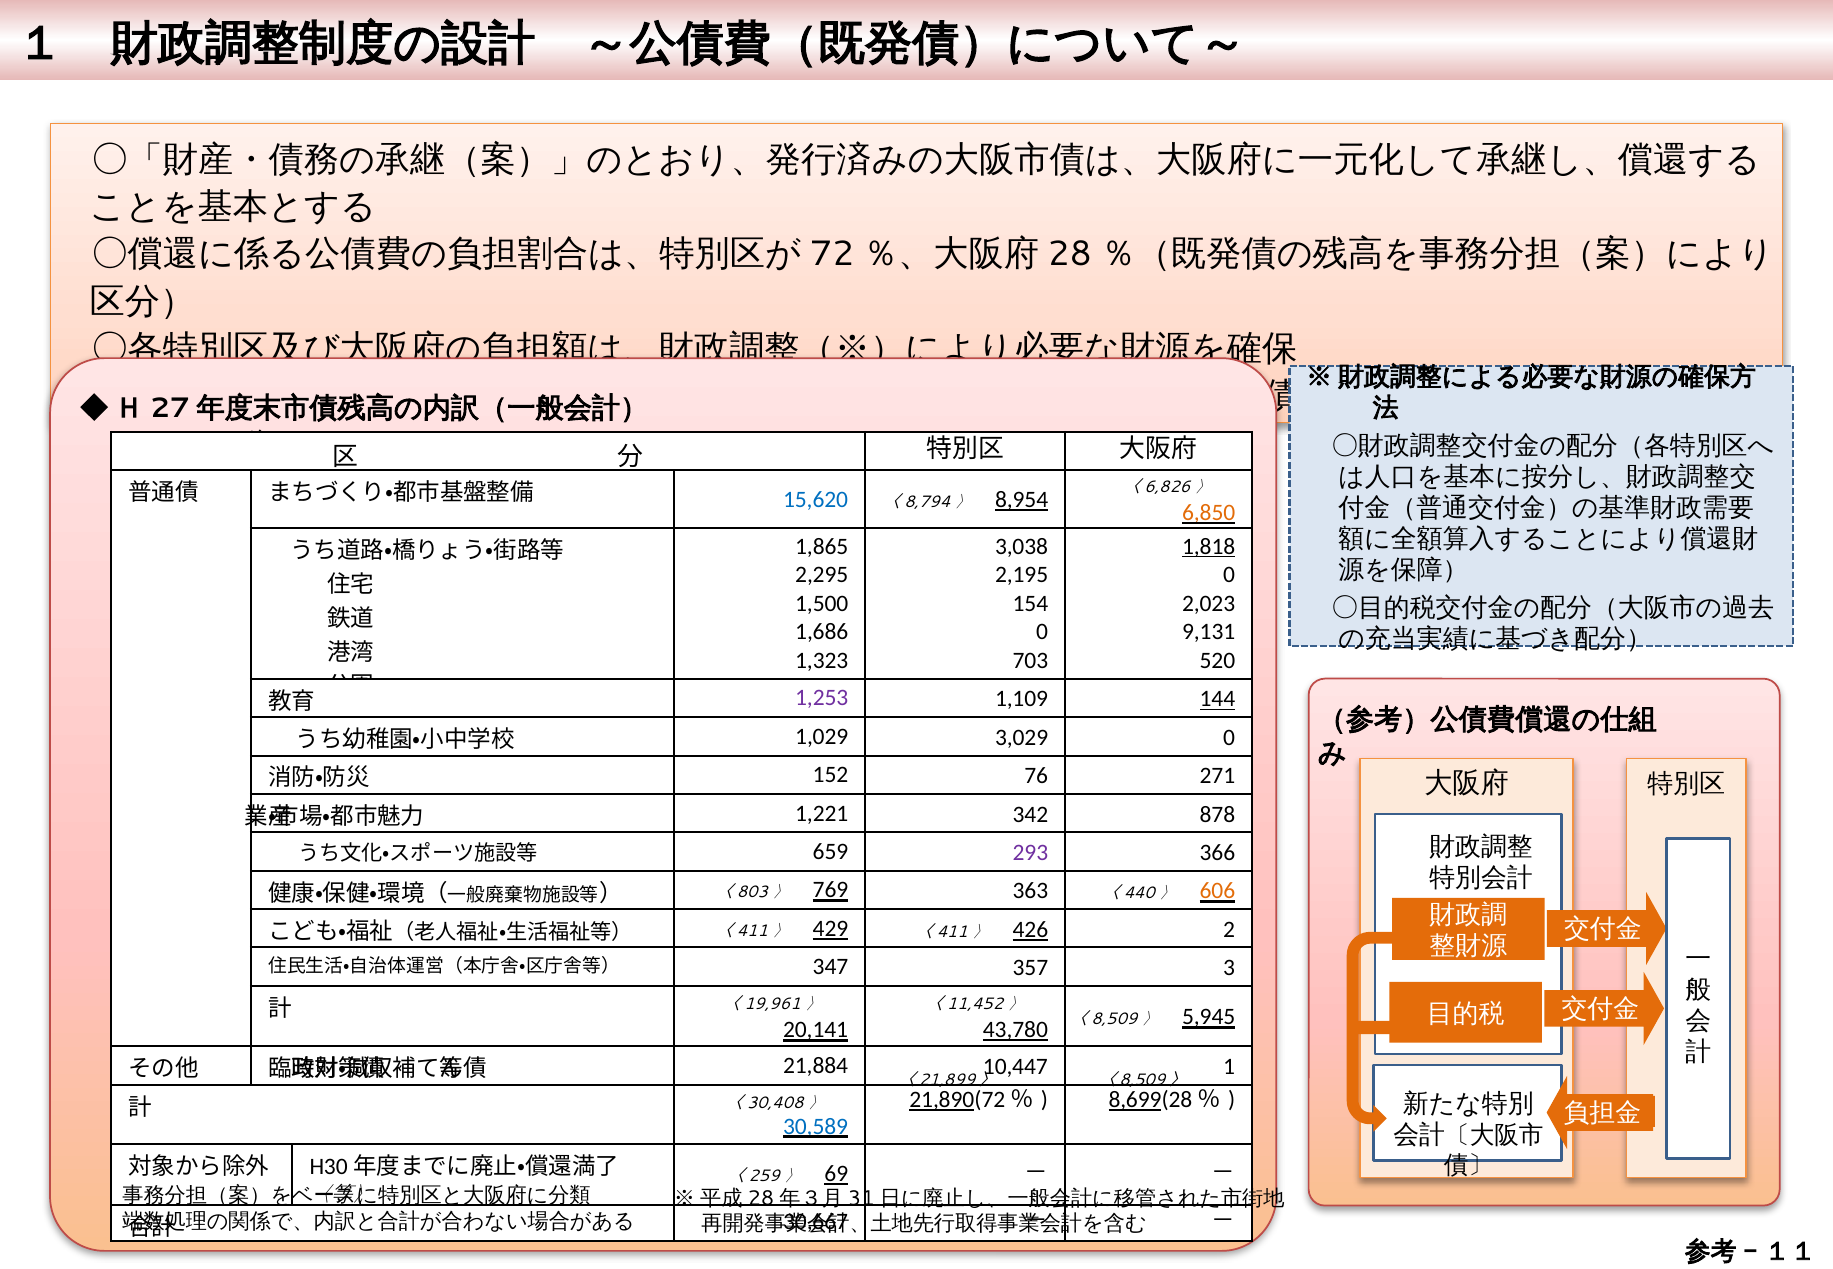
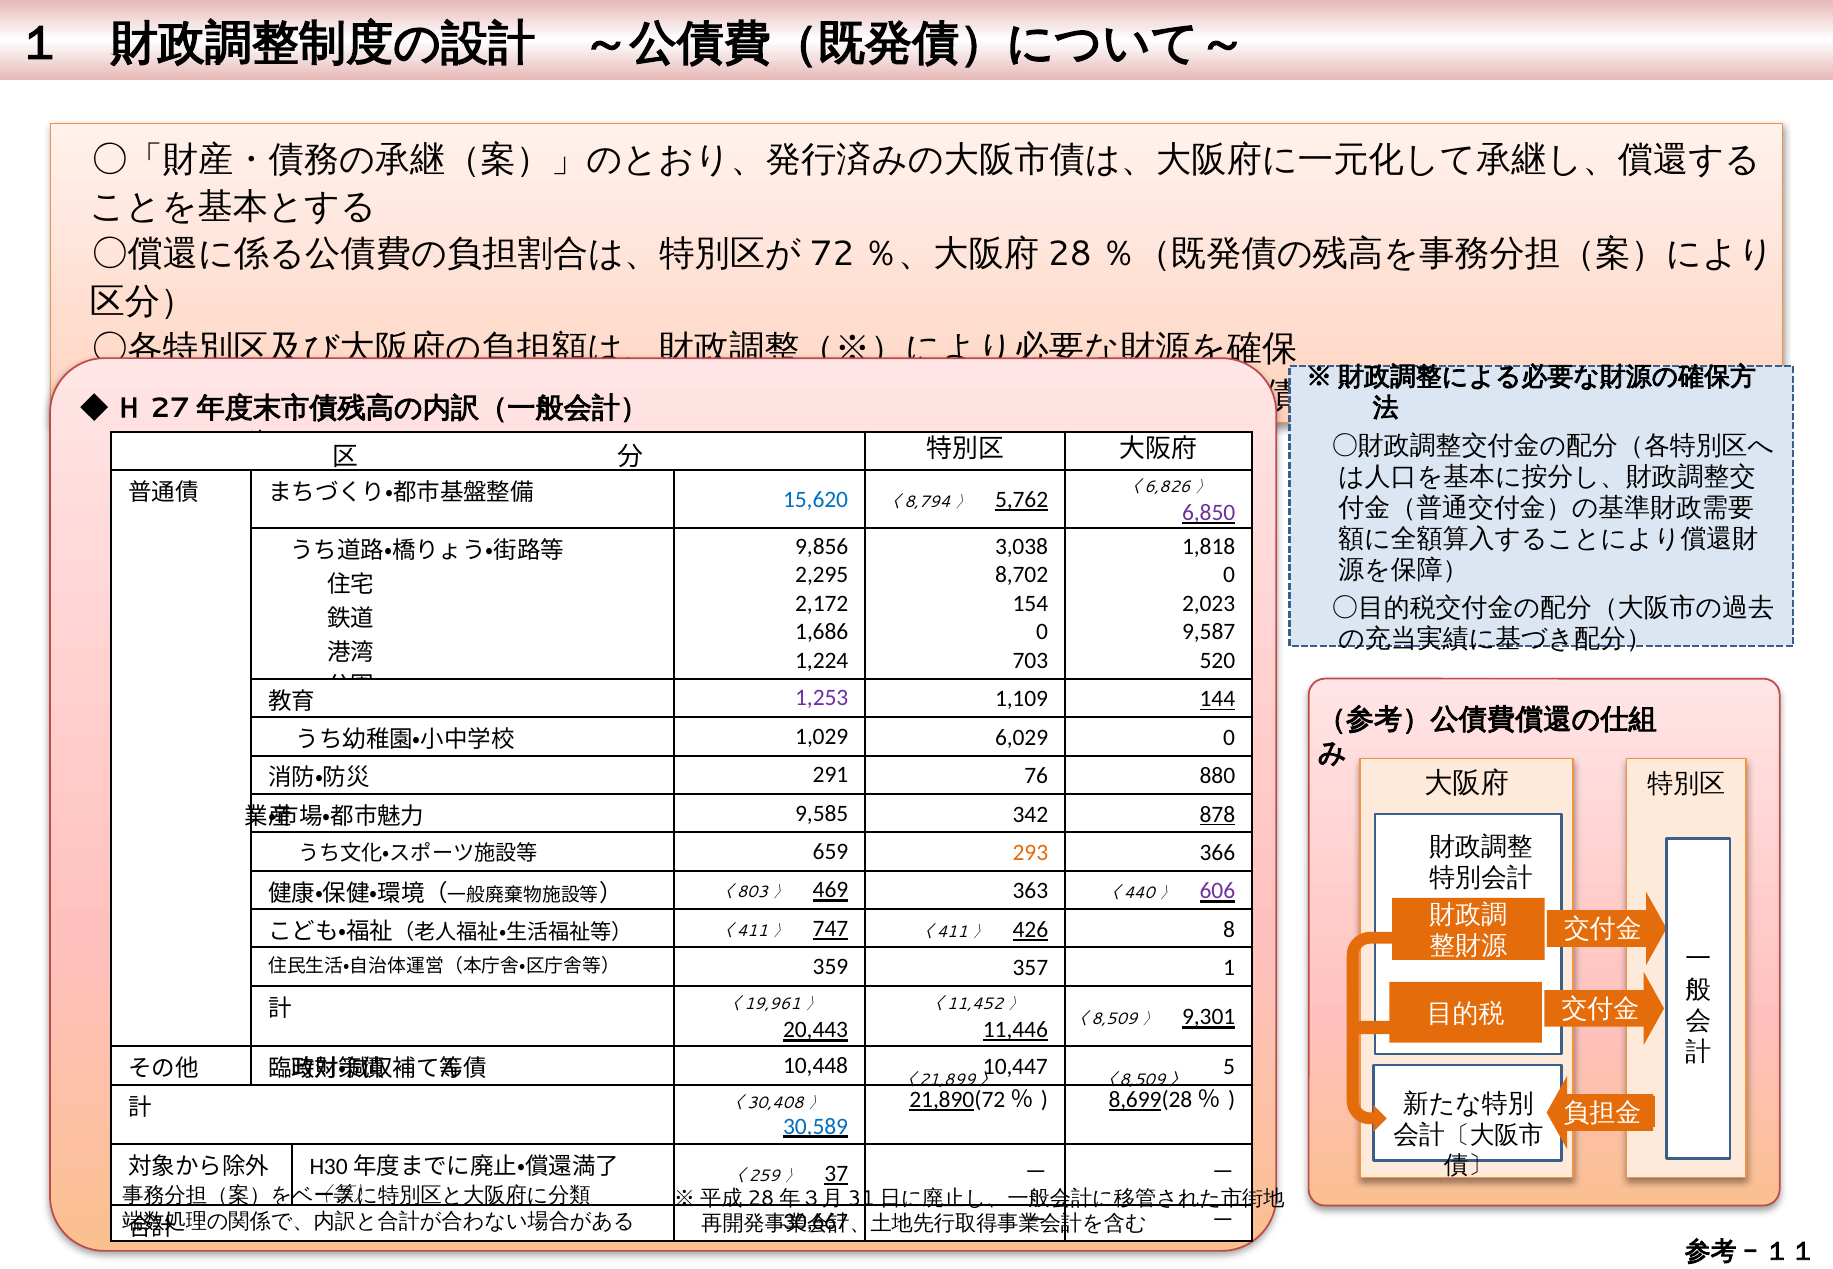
8,954: 8,954 -> 5,762 (1022, 500)
6,850 colour: orange -> purple (1209, 513)
1,865: 1,865 -> 9,856 (822, 547)
1,818 underline: present -> none (1209, 547)
2,195: 2,195 -> 8,702 (1022, 575)
1,500: 1,500 -> 2,172 (822, 604)
9,131: 9,131 -> 9,587 (1209, 632)
1,323: 1,323 -> 1,224 (822, 661)
3,029: 3,029 -> 6,029 (1022, 738)
152: 152 -> 291 (831, 775)
271: 271 -> 880 (1217, 776)
1,221: 1,221 -> 9,585 (822, 813)
878 underline: none -> present (1217, 814)
293 colour: purple -> orange (1030, 853)
769: 769 -> 469 (831, 890)
606 colour: orange -> purple (1217, 891)
429: 429 -> 747 (831, 928)
2: 2 -> 8 (1229, 929)
347: 347 -> 359 (831, 967)
3: 3 -> 1 (1229, 968)
43,780: 43,780 -> 11,446 (1015, 1030)
5,945: 5,945 -> 9,301 (1209, 1017)
20,141: 20,141 -> 20,443 (816, 1030)
21,884: 21,884 -> 10,448 (816, 1066)
1: 1 -> 5 (1229, 1067)
69: 69 -> 37 (836, 1173)
